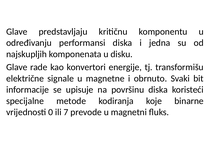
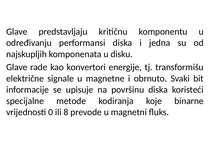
7: 7 -> 8 (66, 112)
